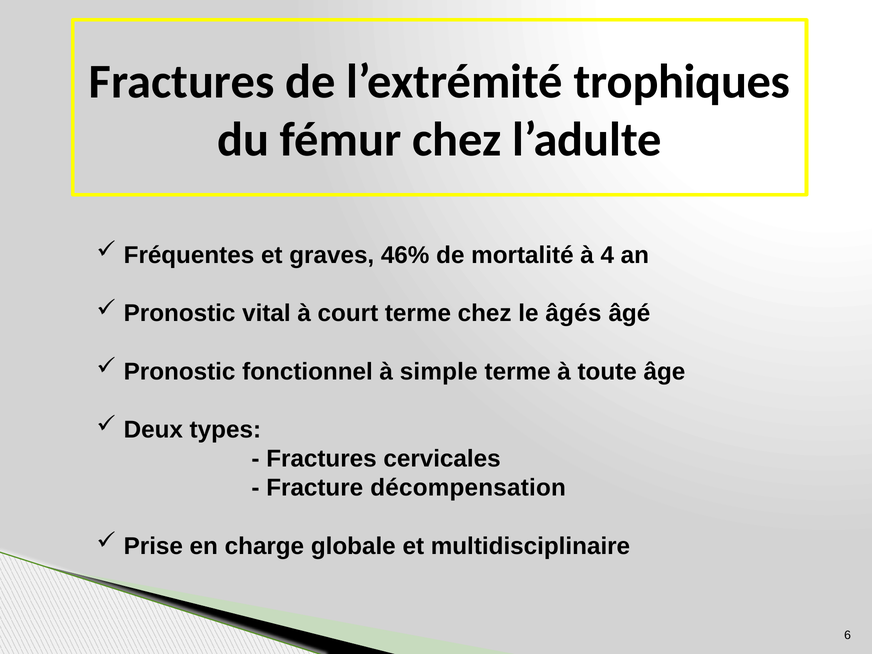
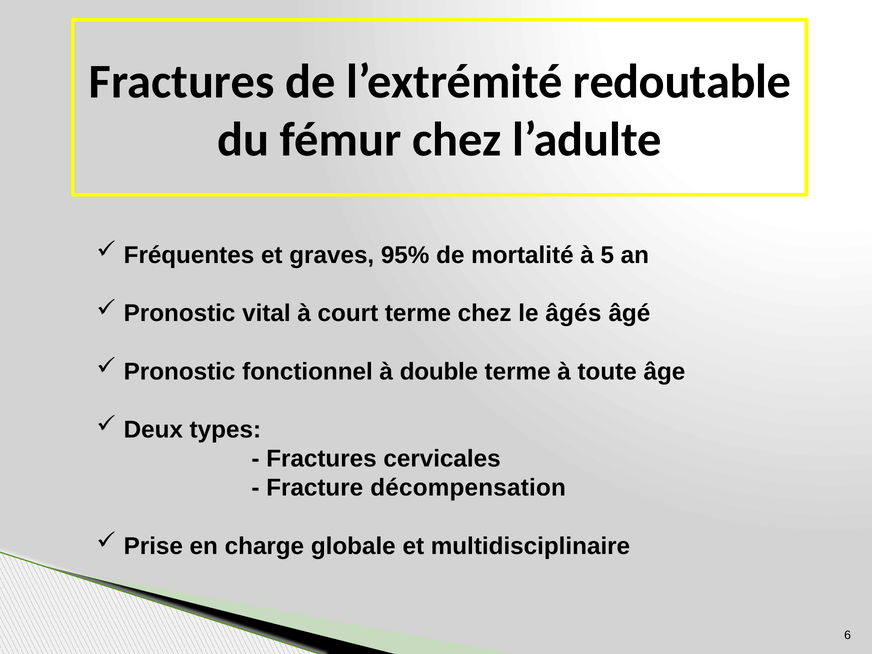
trophiques: trophiques -> redoutable (682, 82)
46%: 46% -> 95% (405, 255)
4: 4 -> 5 (607, 255)
simple: simple -> double (439, 372)
